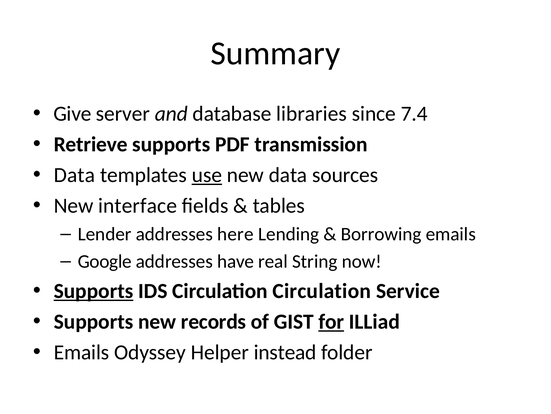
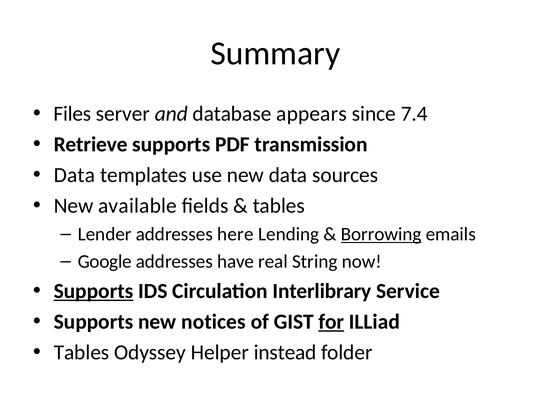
Give: Give -> Files (72, 114)
libraries: libraries -> appears (312, 114)
use underline: present -> none (207, 175)
interface: interface -> available (138, 205)
Borrowing underline: none -> present (381, 234)
Circulation Circulation: Circulation -> Interlibrary (322, 291)
records: records -> notices (213, 321)
Emails: Emails -> Tables (82, 352)
